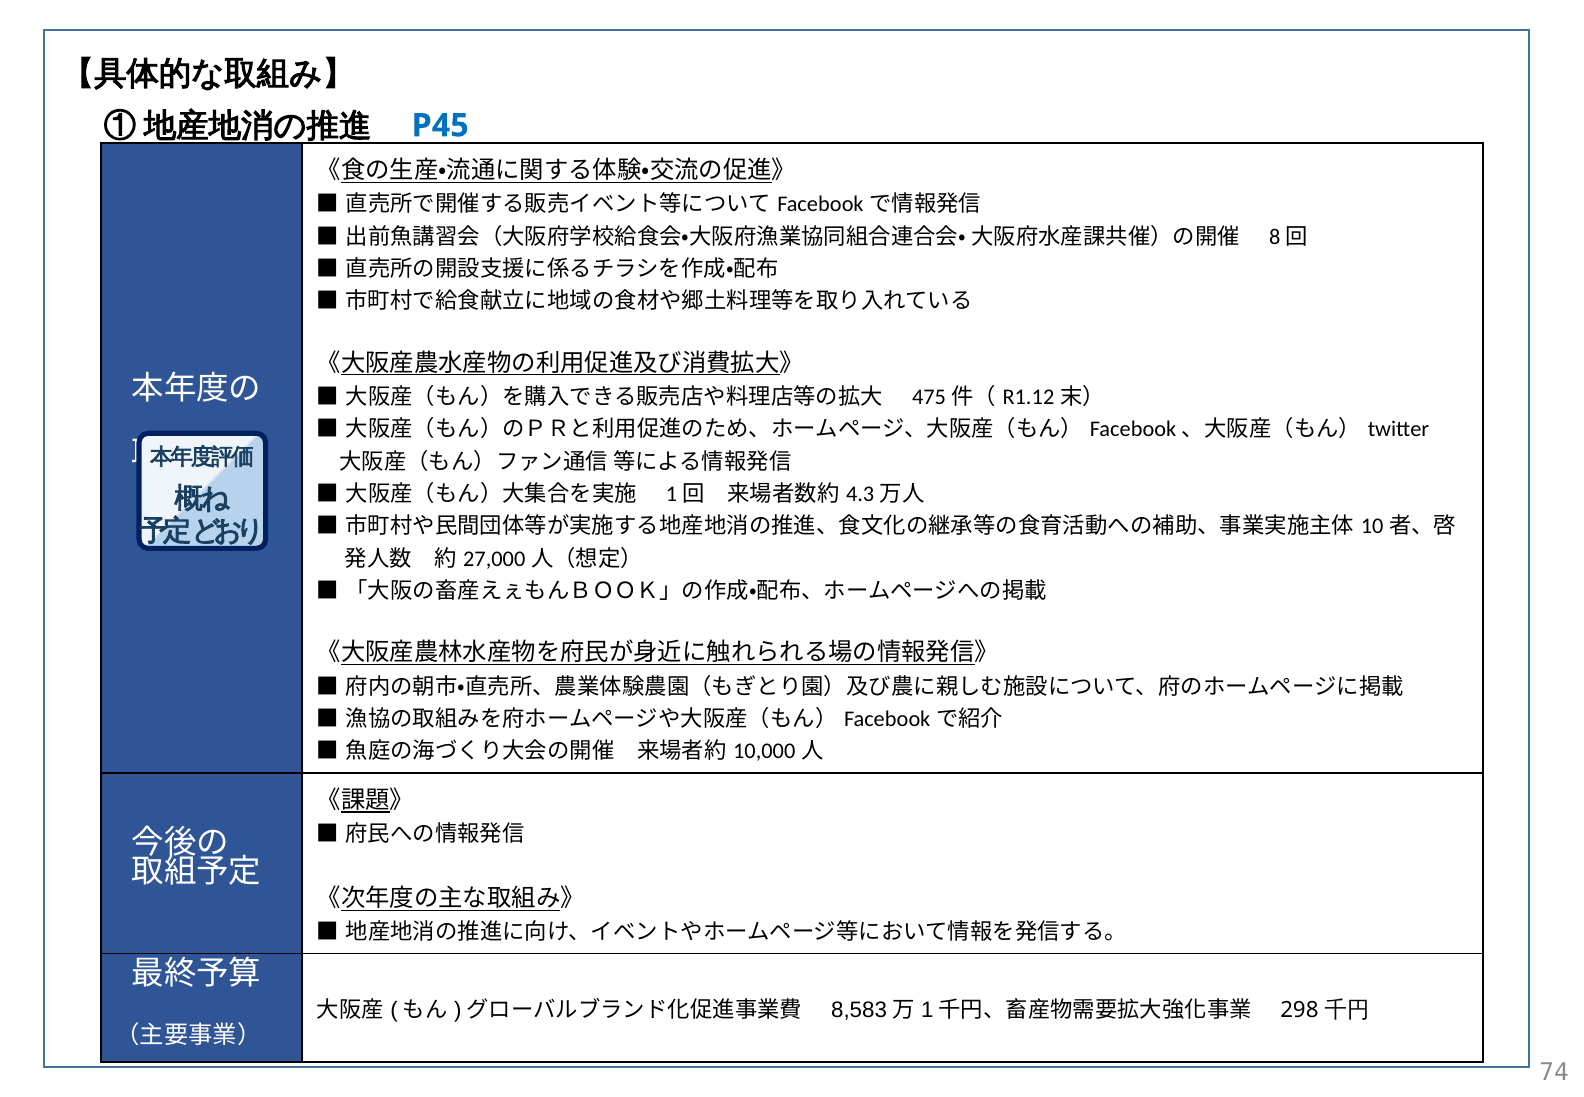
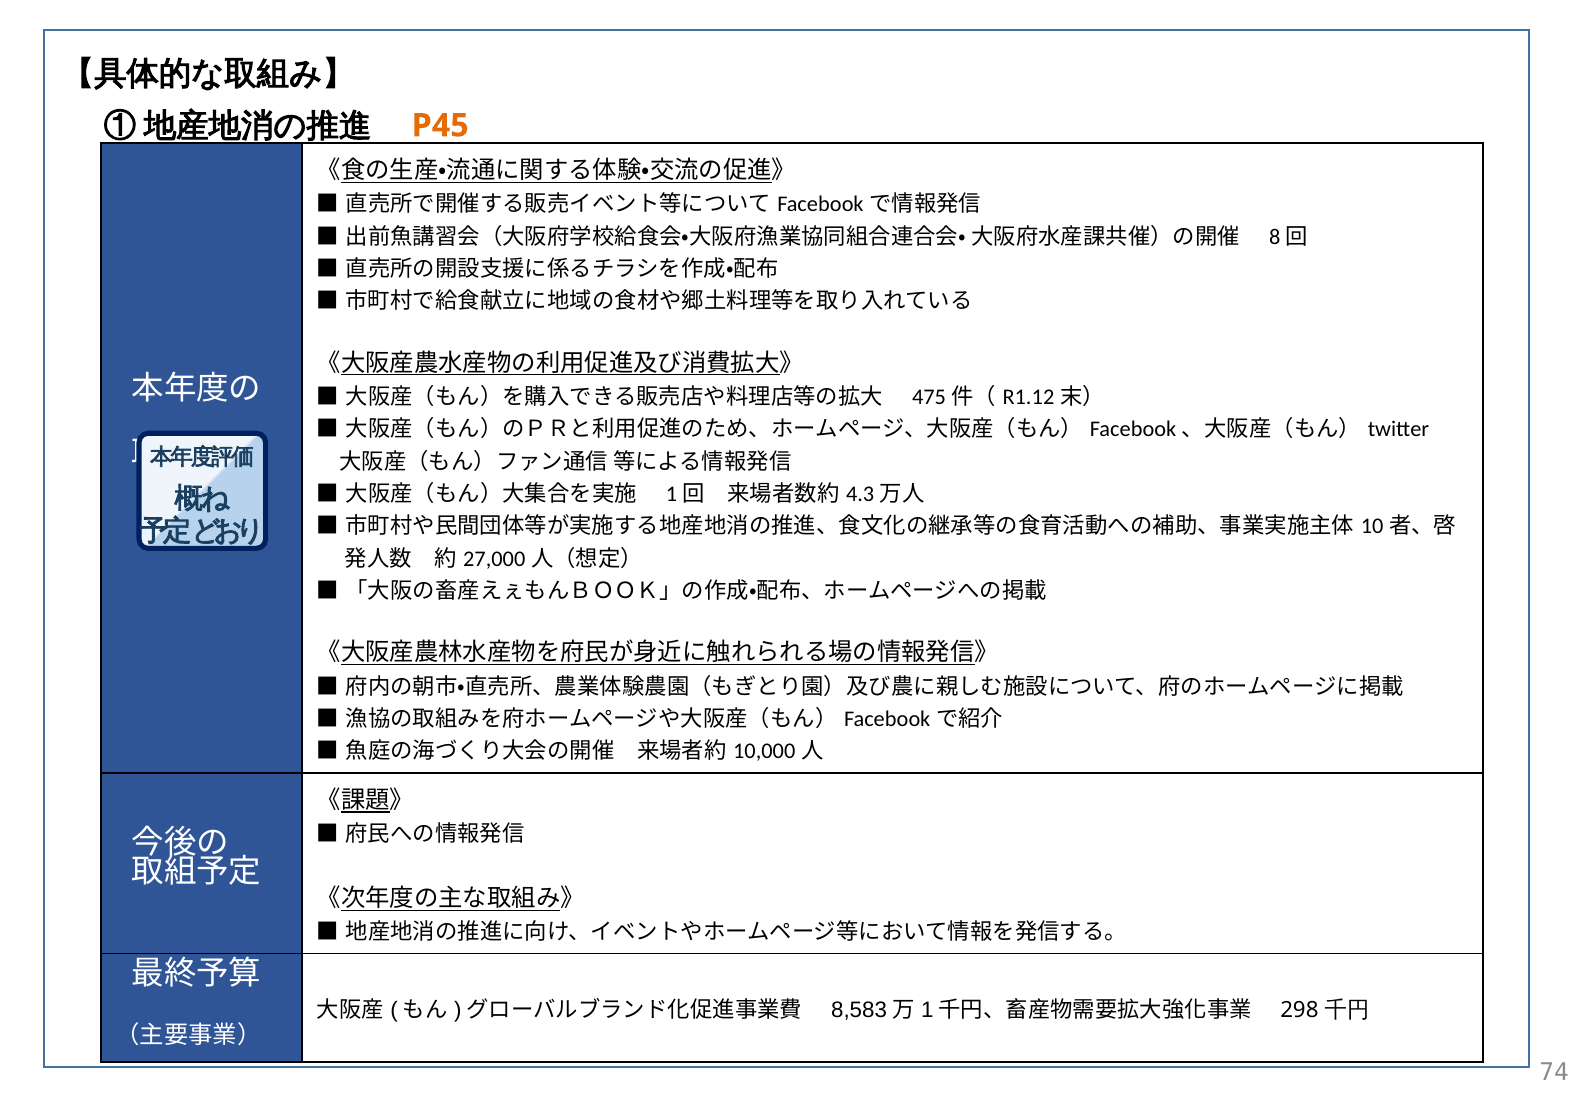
P45 colour: blue -> orange (440, 126)
